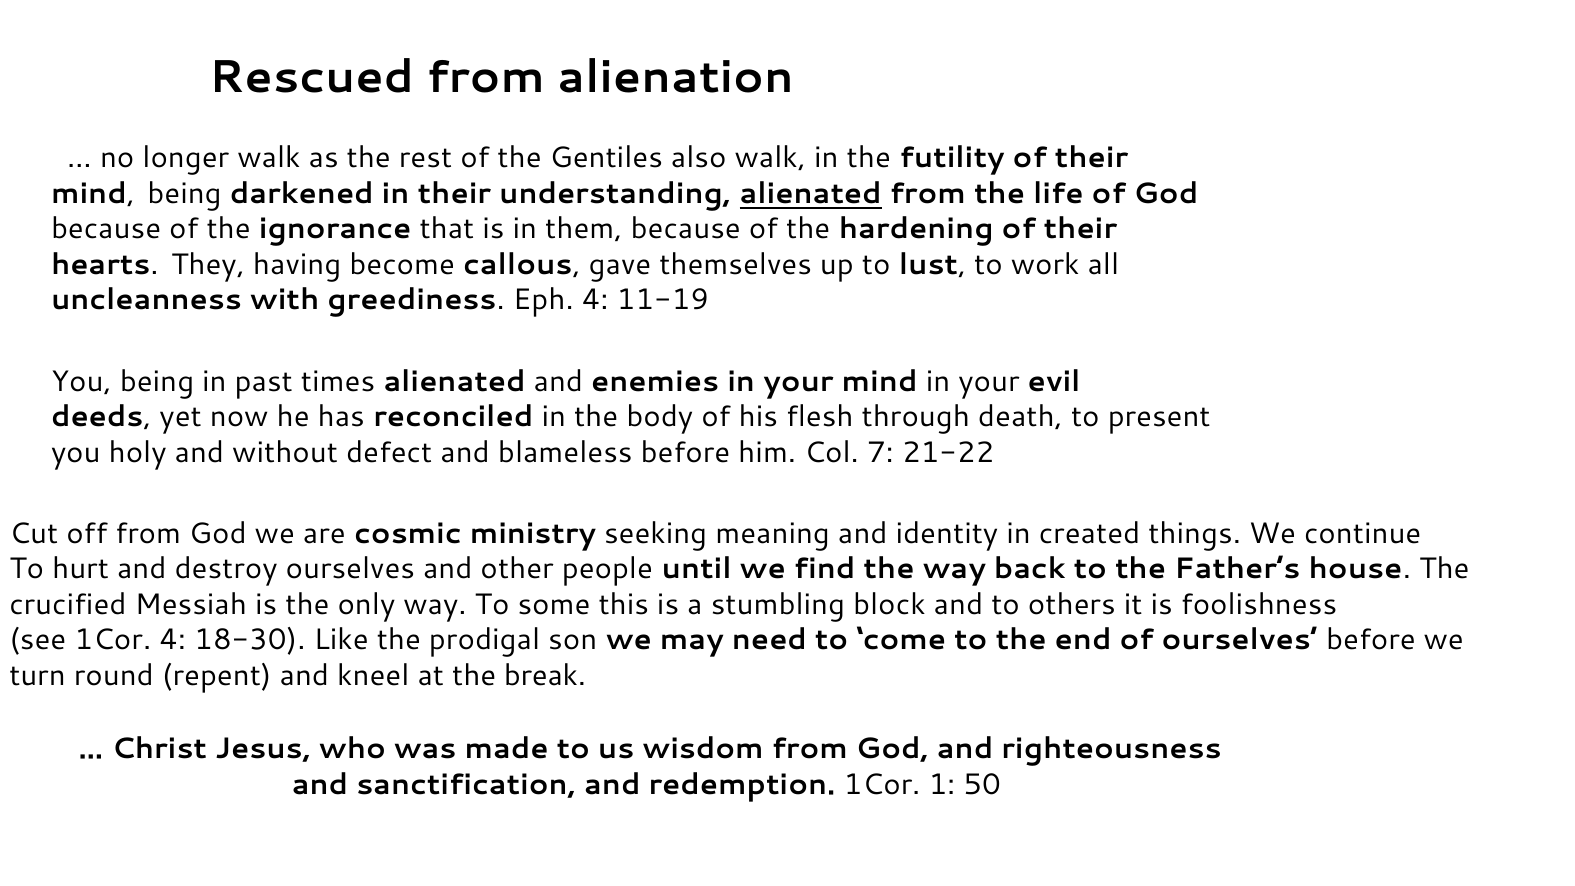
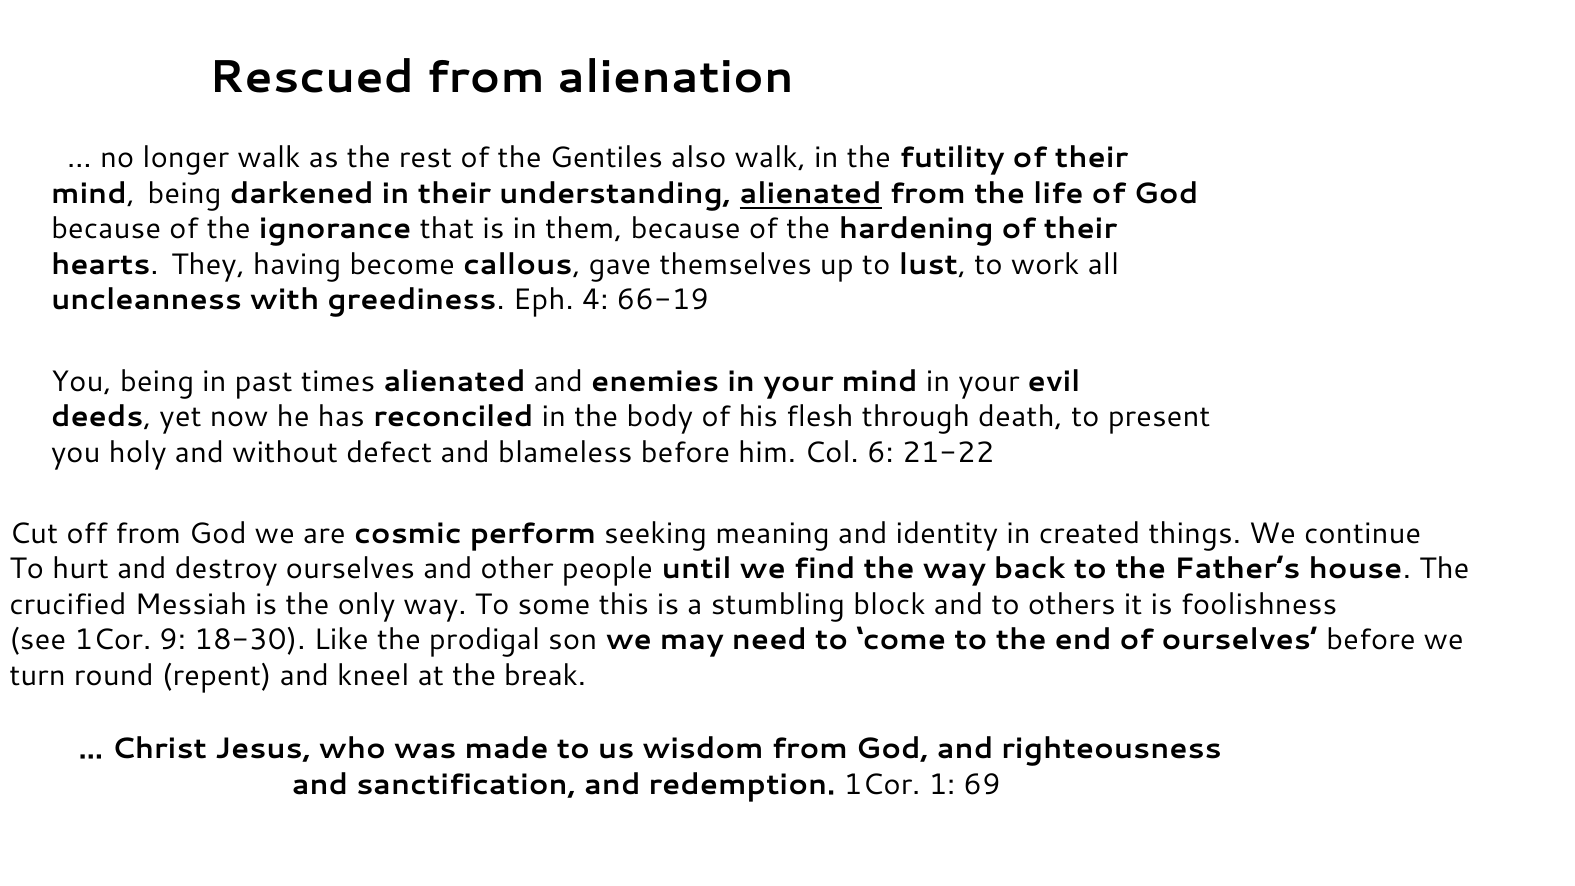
11-19: 11-19 -> 66-19 (663, 300)
7: 7 -> 6 (880, 453)
ministry: ministry -> perform (533, 534)
1Cor 4: 4 -> 9 (173, 640)
50: 50 -> 69 (982, 784)
